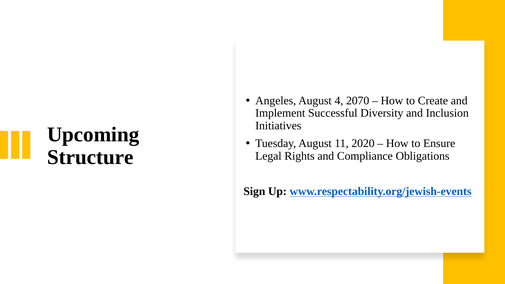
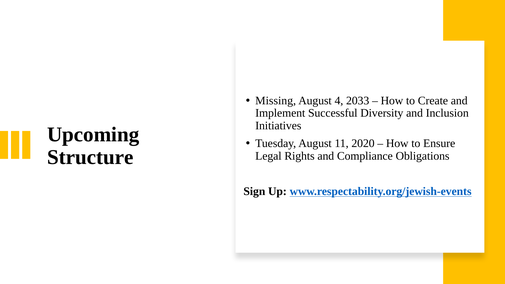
Angeles: Angeles -> Missing (276, 101)
2070: 2070 -> 2033 (358, 101)
